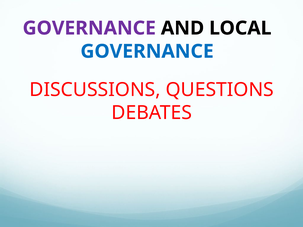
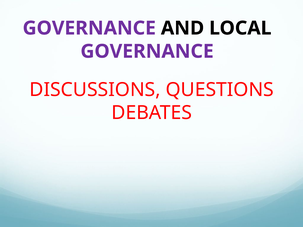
GOVERNANCE colour: blue -> purple (147, 51)
